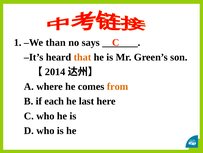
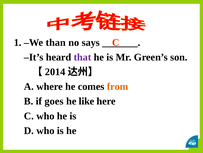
that colour: orange -> purple (82, 57)
each: each -> goes (54, 101)
last: last -> like (87, 101)
